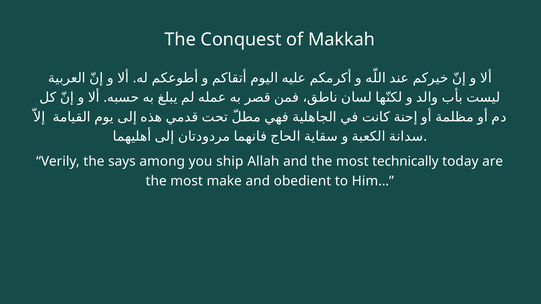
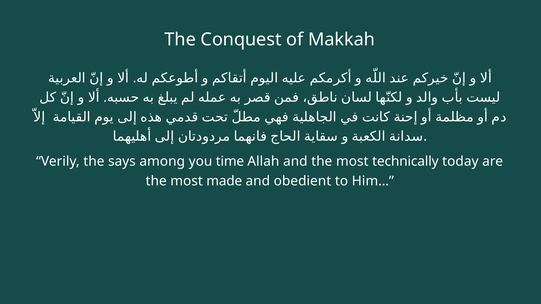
ship: ship -> time (230, 162)
make: make -> made (224, 181)
